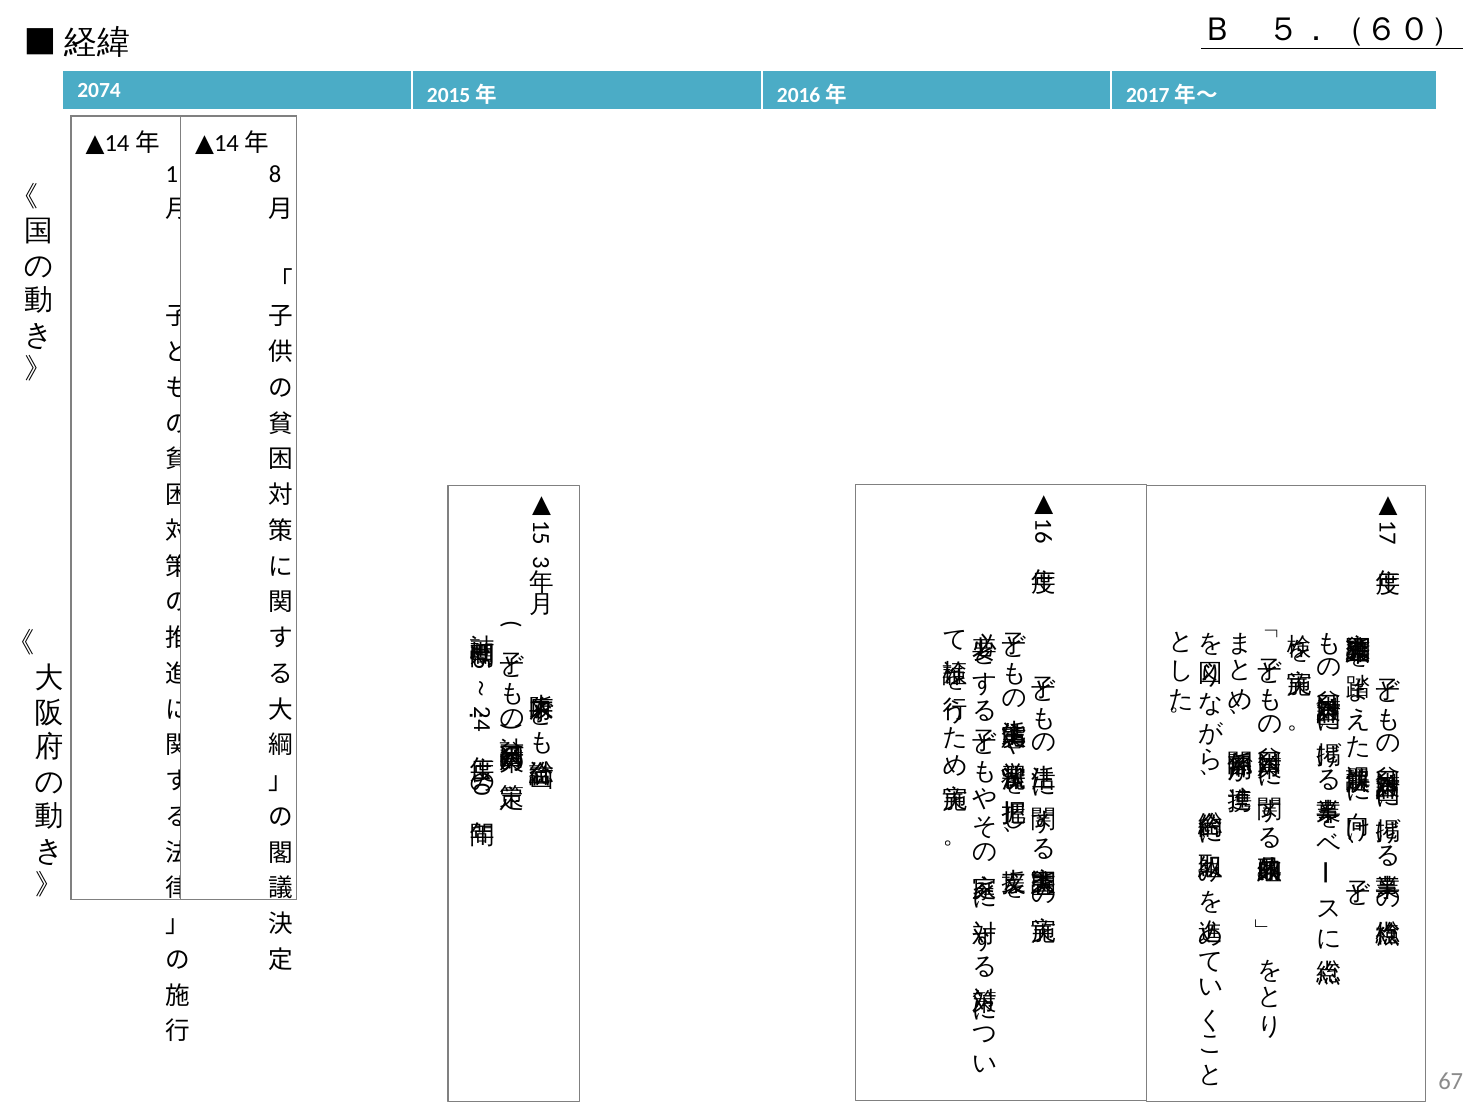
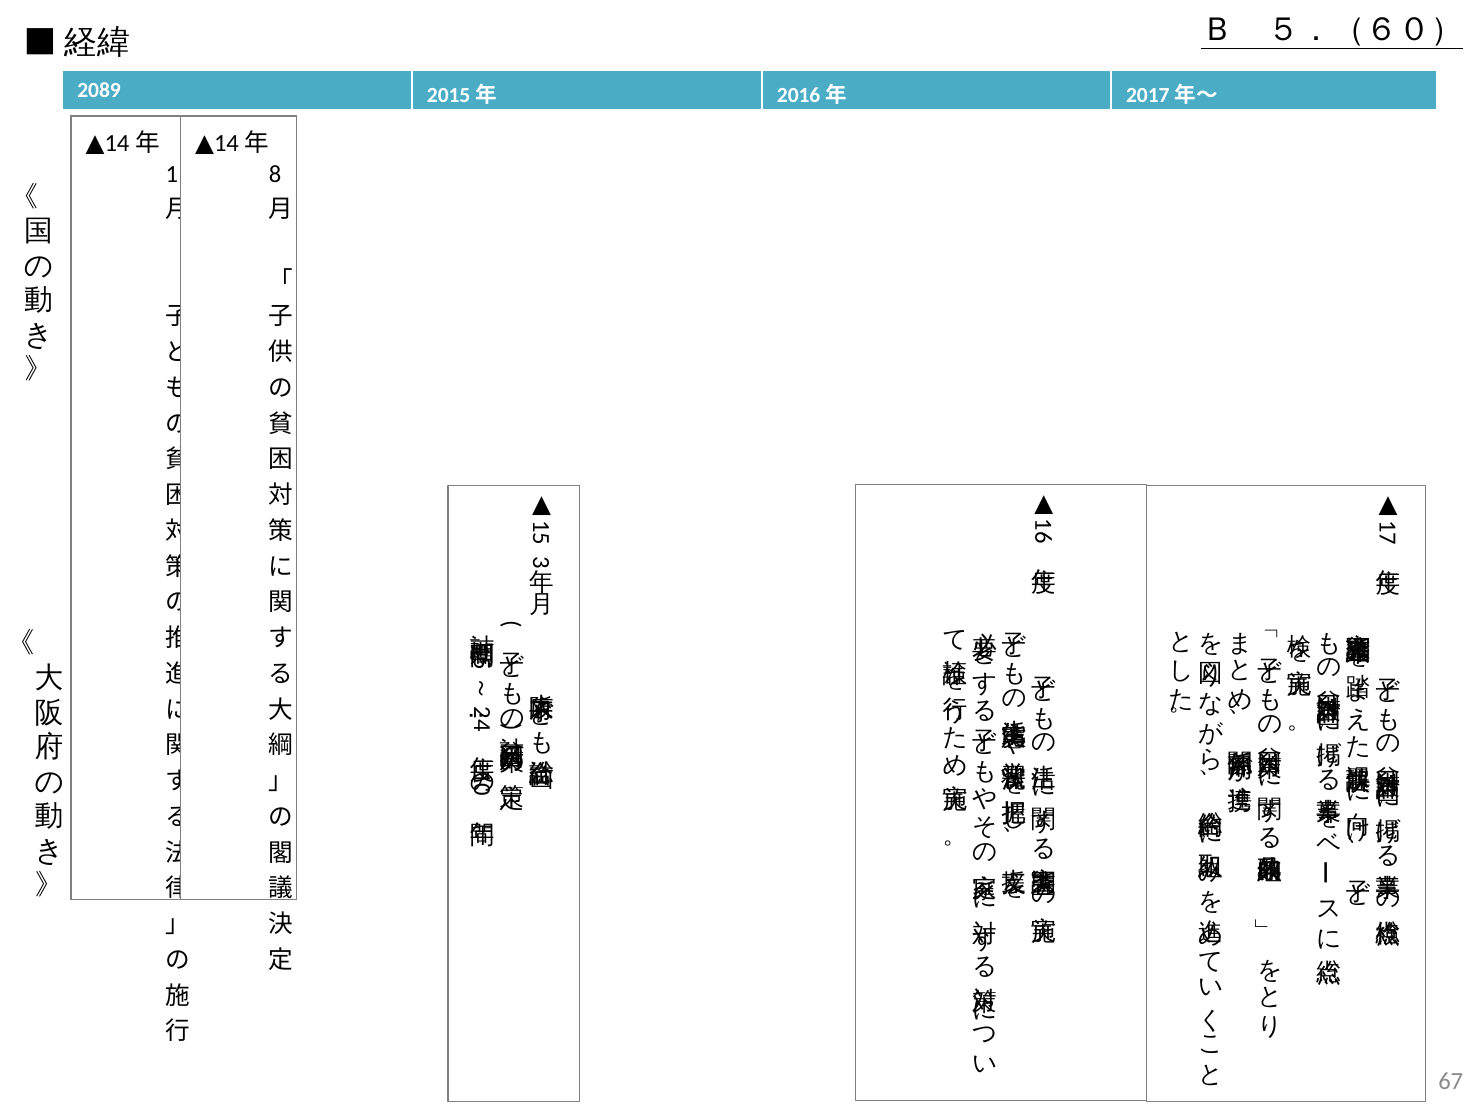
2074: 2074 -> 2089 (99, 91)
